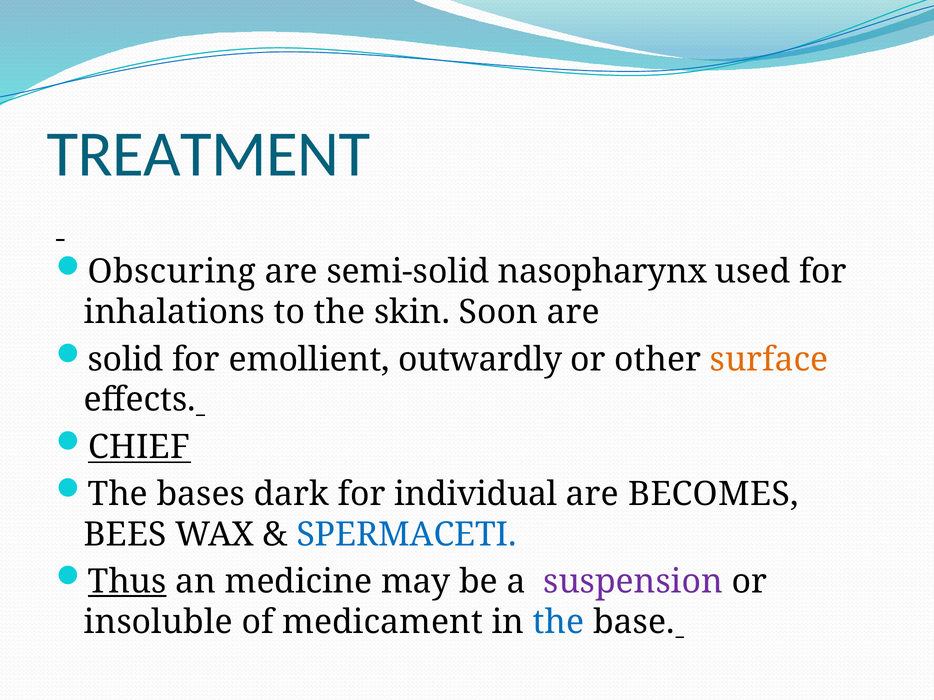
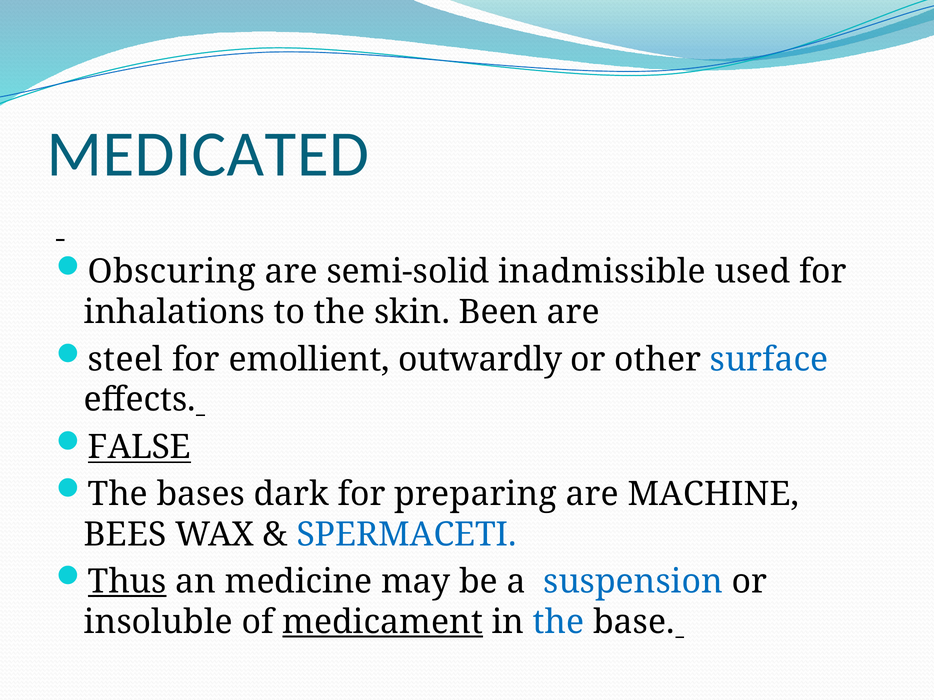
TREATMENT: TREATMENT -> MEDICATED (208, 154)
nasopharynx: nasopharynx -> inadmissible (602, 272)
Soon: Soon -> Been (498, 312)
solid: solid -> steel (125, 360)
surface colour: orange -> blue (769, 360)
CHIEF: CHIEF -> FALSE (139, 447)
individual: individual -> preparing (476, 494)
BECOMES: BECOMES -> MACHINE (713, 494)
suspension colour: purple -> blue (633, 582)
medicament underline: none -> present (383, 623)
